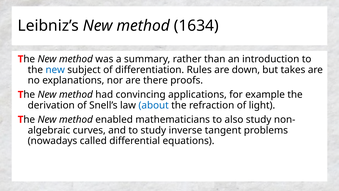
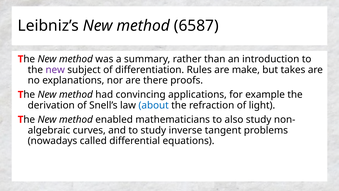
1634: 1634 -> 6587 (196, 26)
new colour: blue -> purple (55, 70)
down: down -> make (246, 70)
